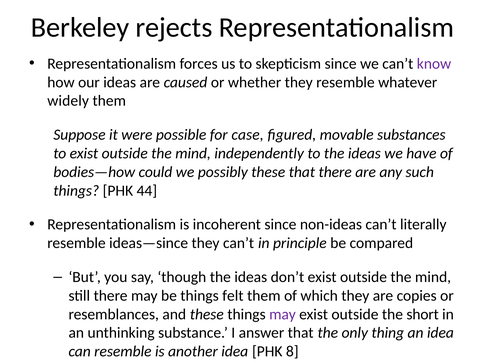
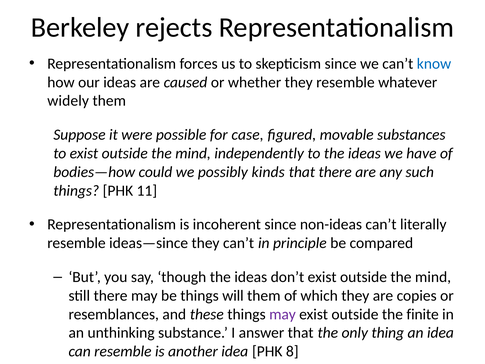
know colour: purple -> blue (434, 64)
possibly these: these -> kinds (268, 172)
44: 44 -> 11 (147, 190)
felt: felt -> will (233, 295)
short: short -> finite (423, 314)
